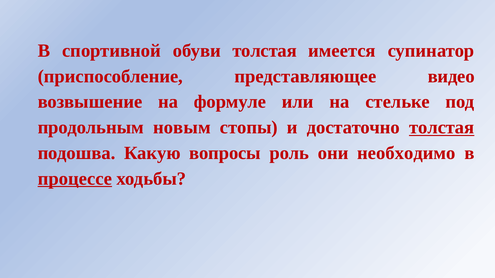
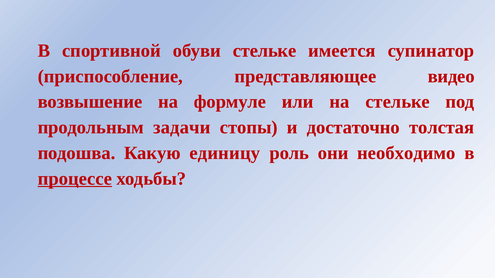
обуви толстая: толстая -> стельке (265, 51)
новым: новым -> задачи (182, 128)
толстая underline: present -> none (442, 128)
вопросы: вопросы -> единицу (225, 153)
